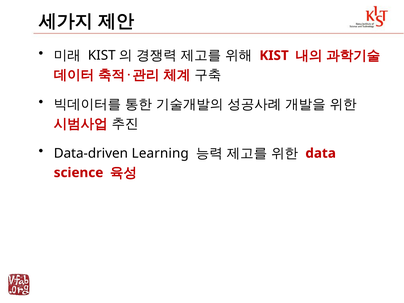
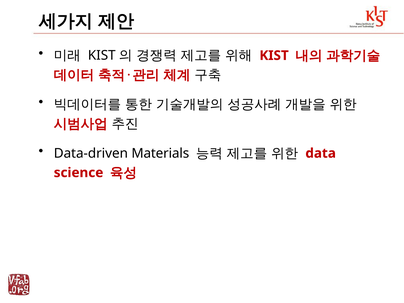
Learning: Learning -> Materials (160, 153)
